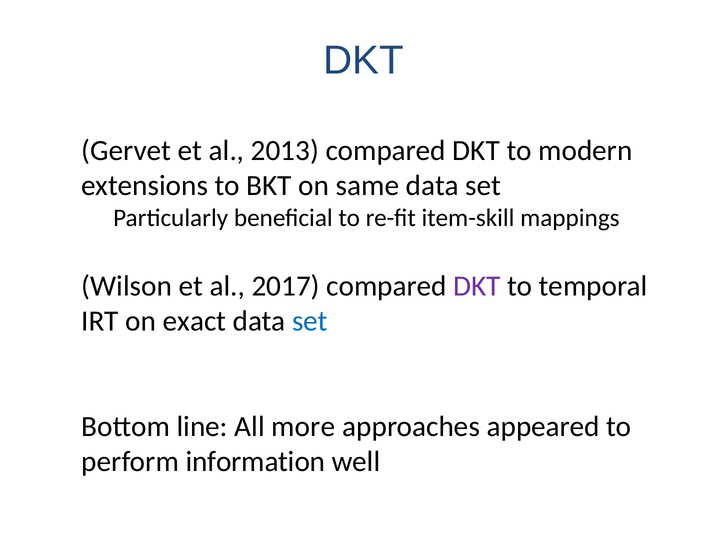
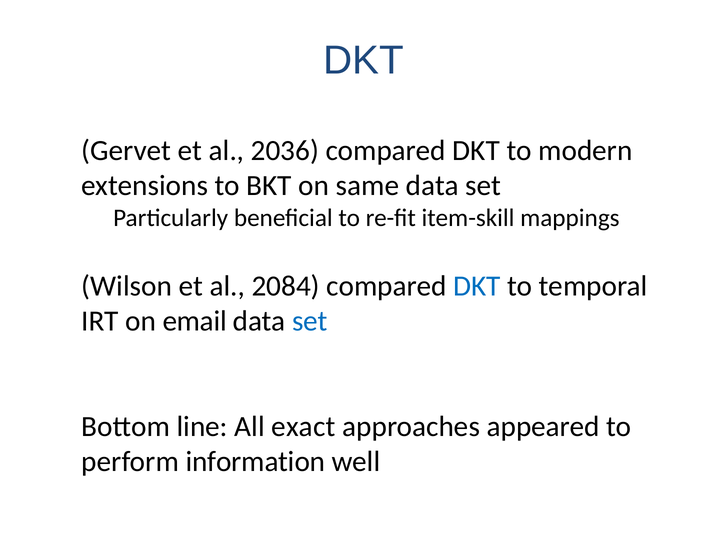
2013: 2013 -> 2036 (285, 150)
2017: 2017 -> 2084 (286, 286)
DKT colour: purple -> blue (477, 286)
exact: exact -> email (195, 321)
more: more -> exact (303, 427)
